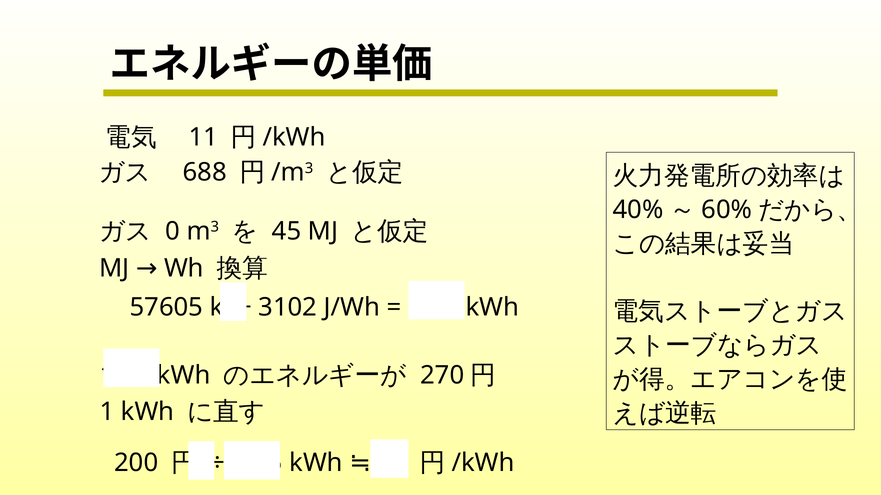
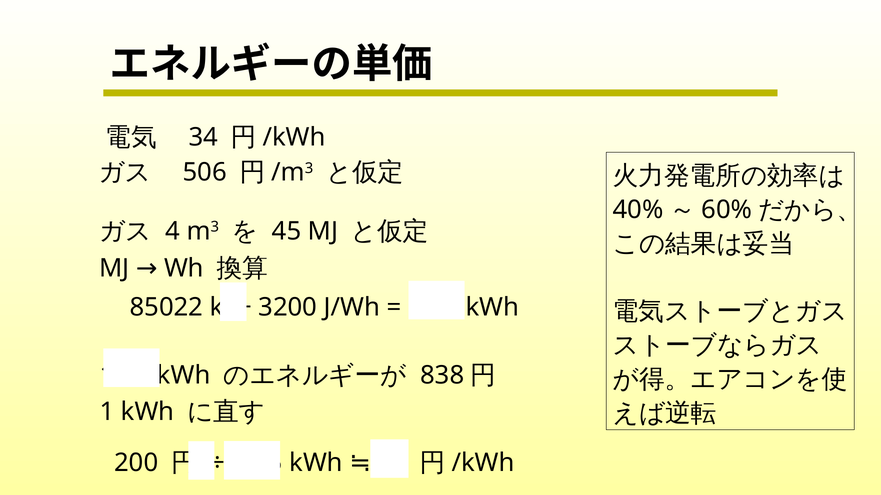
11: 11 -> 34 (203, 137)
688: 688 -> 506 (205, 173)
0: 0 -> 4 (173, 231)
57605: 57605 -> 85022 (166, 308)
3102: 3102 -> 3200 (288, 308)
270: 270 -> 838 (442, 375)
